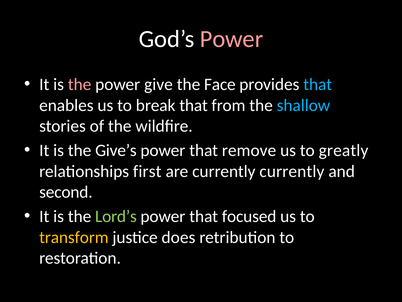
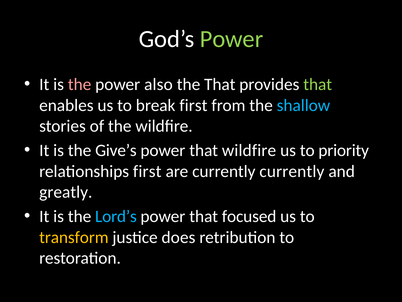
Power colour: pink -> light green (232, 39)
give: give -> also (158, 84)
the Face: Face -> That (220, 84)
that colour: light blue -> light green (318, 84)
break that: that -> first (193, 105)
that remove: remove -> wildfire (249, 150)
greatly: greatly -> priority (344, 150)
second: second -> greatly (66, 192)
Lord’s colour: light green -> light blue (116, 216)
